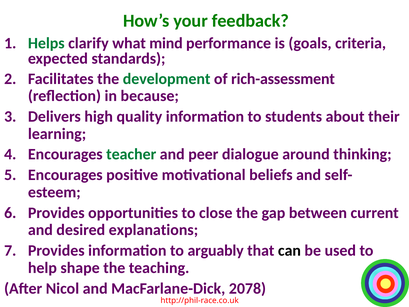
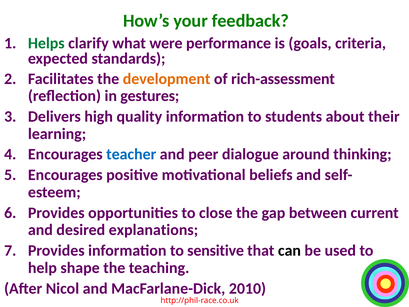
mind: mind -> were (166, 43)
development colour: green -> orange (167, 79)
because: because -> gestures (150, 96)
teacher colour: green -> blue (131, 154)
arguably: arguably -> sensitive (216, 250)
2078: 2078 -> 2010 (247, 288)
